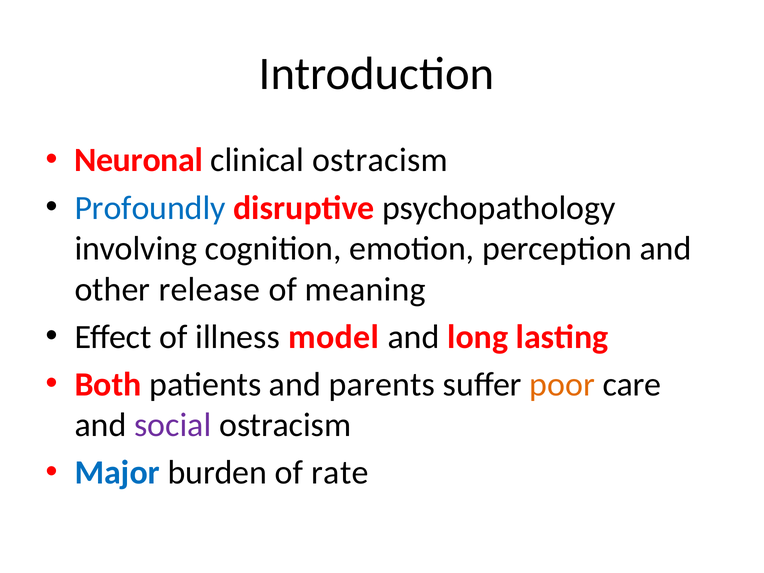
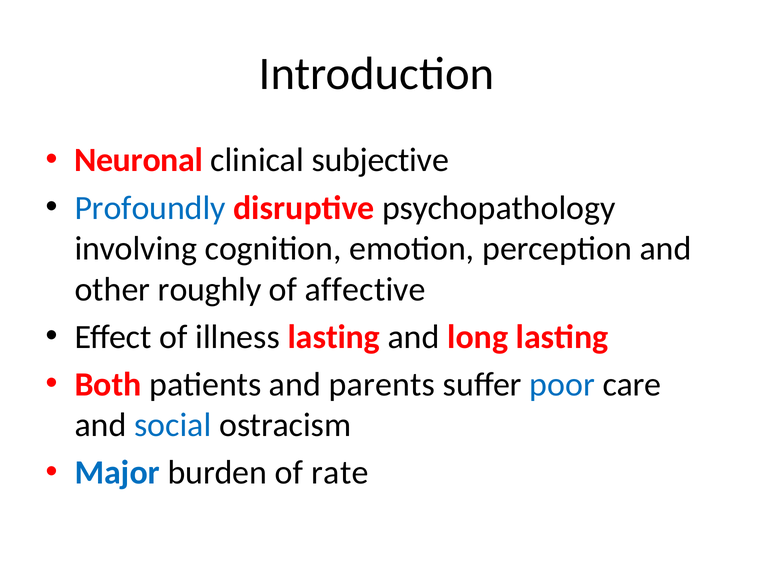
clinical ostracism: ostracism -> subjective (380, 160)
release: release -> roughly (210, 289)
meaning: meaning -> affective (365, 289)
illness model: model -> lasting (334, 337)
poor colour: orange -> blue (562, 384)
social colour: purple -> blue (173, 425)
